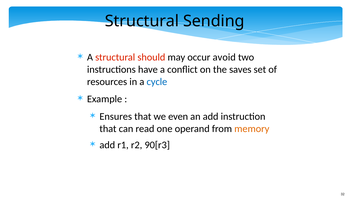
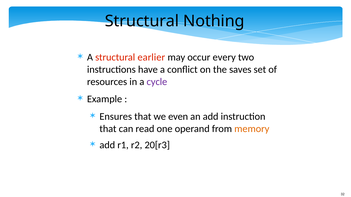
Sending: Sending -> Nothing (214, 21)
should: should -> earlier (151, 57)
avoid: avoid -> every (224, 57)
cycle colour: blue -> purple (157, 82)
90[r3: 90[r3 -> 20[r3 (157, 145)
